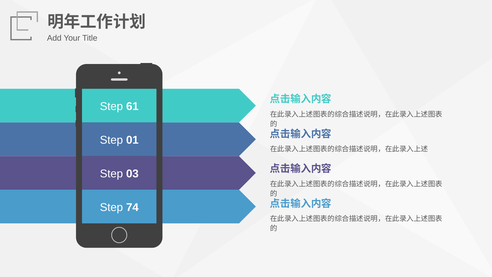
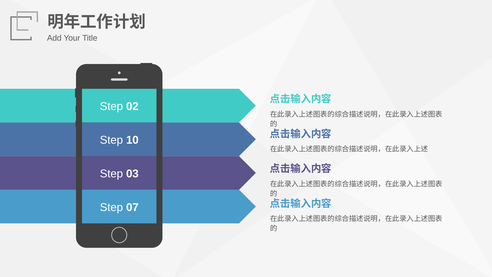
61: 61 -> 02 (132, 106)
01: 01 -> 10 (132, 140)
74: 74 -> 07 (132, 207)
